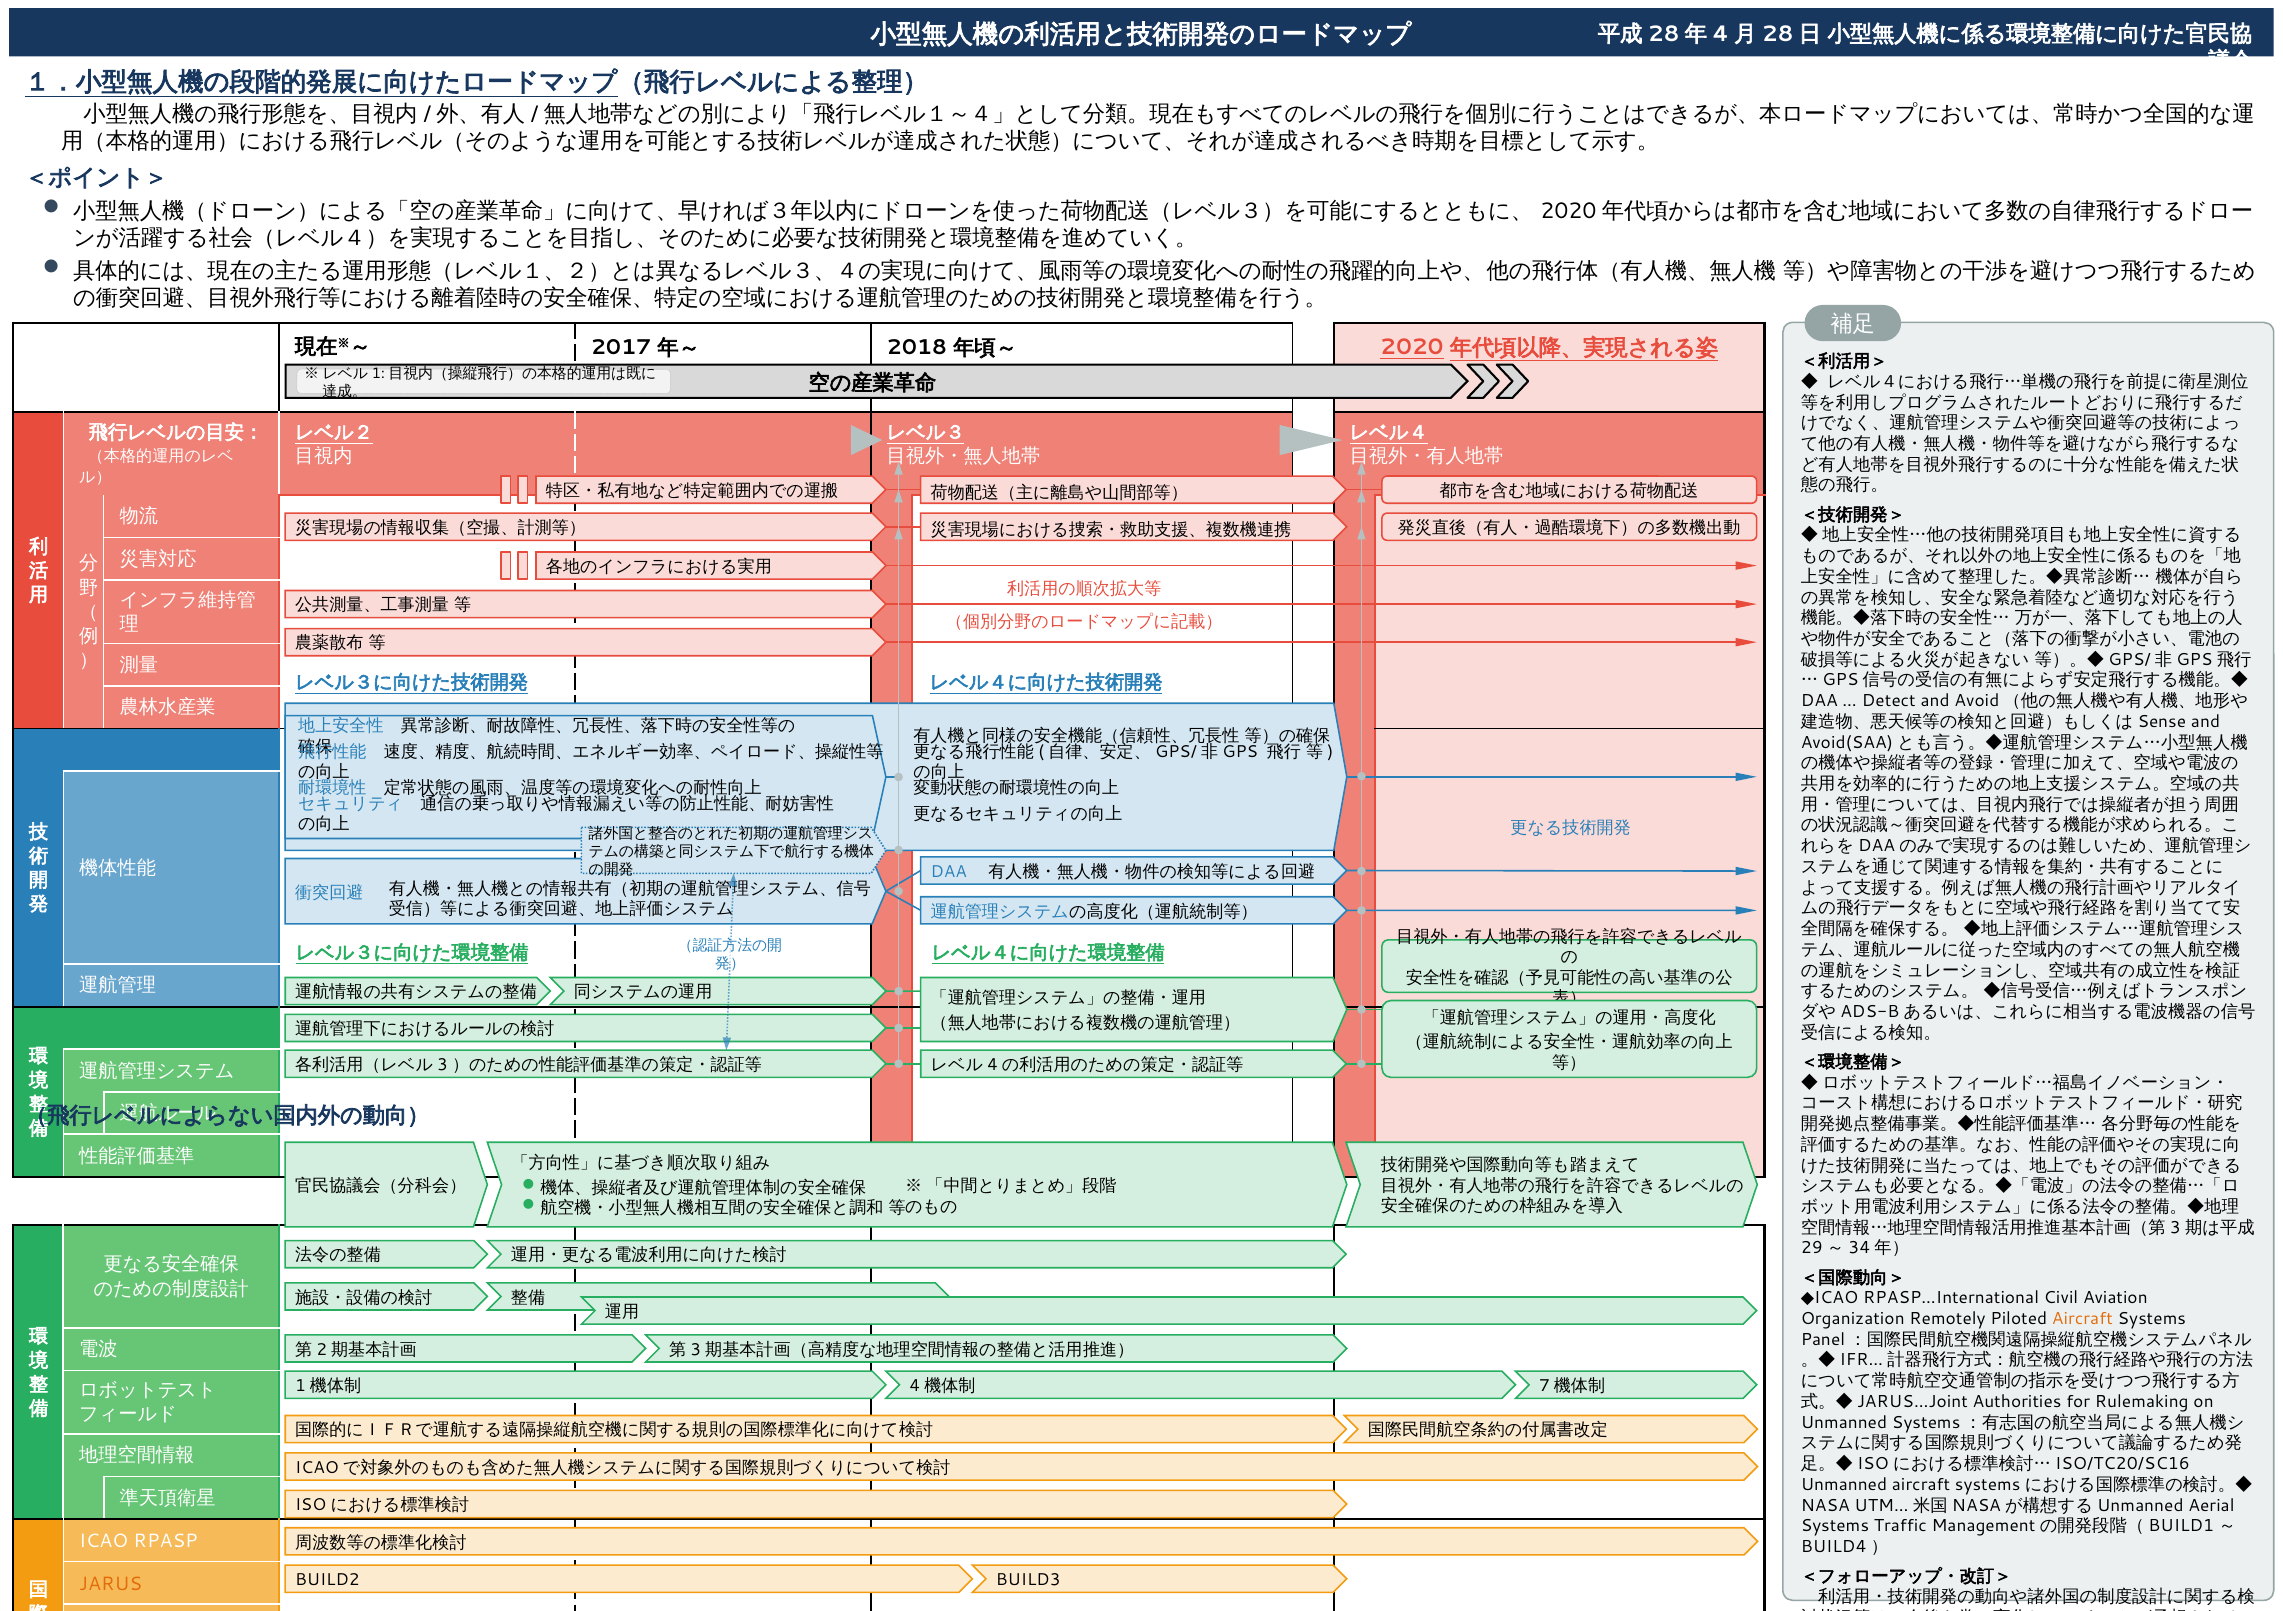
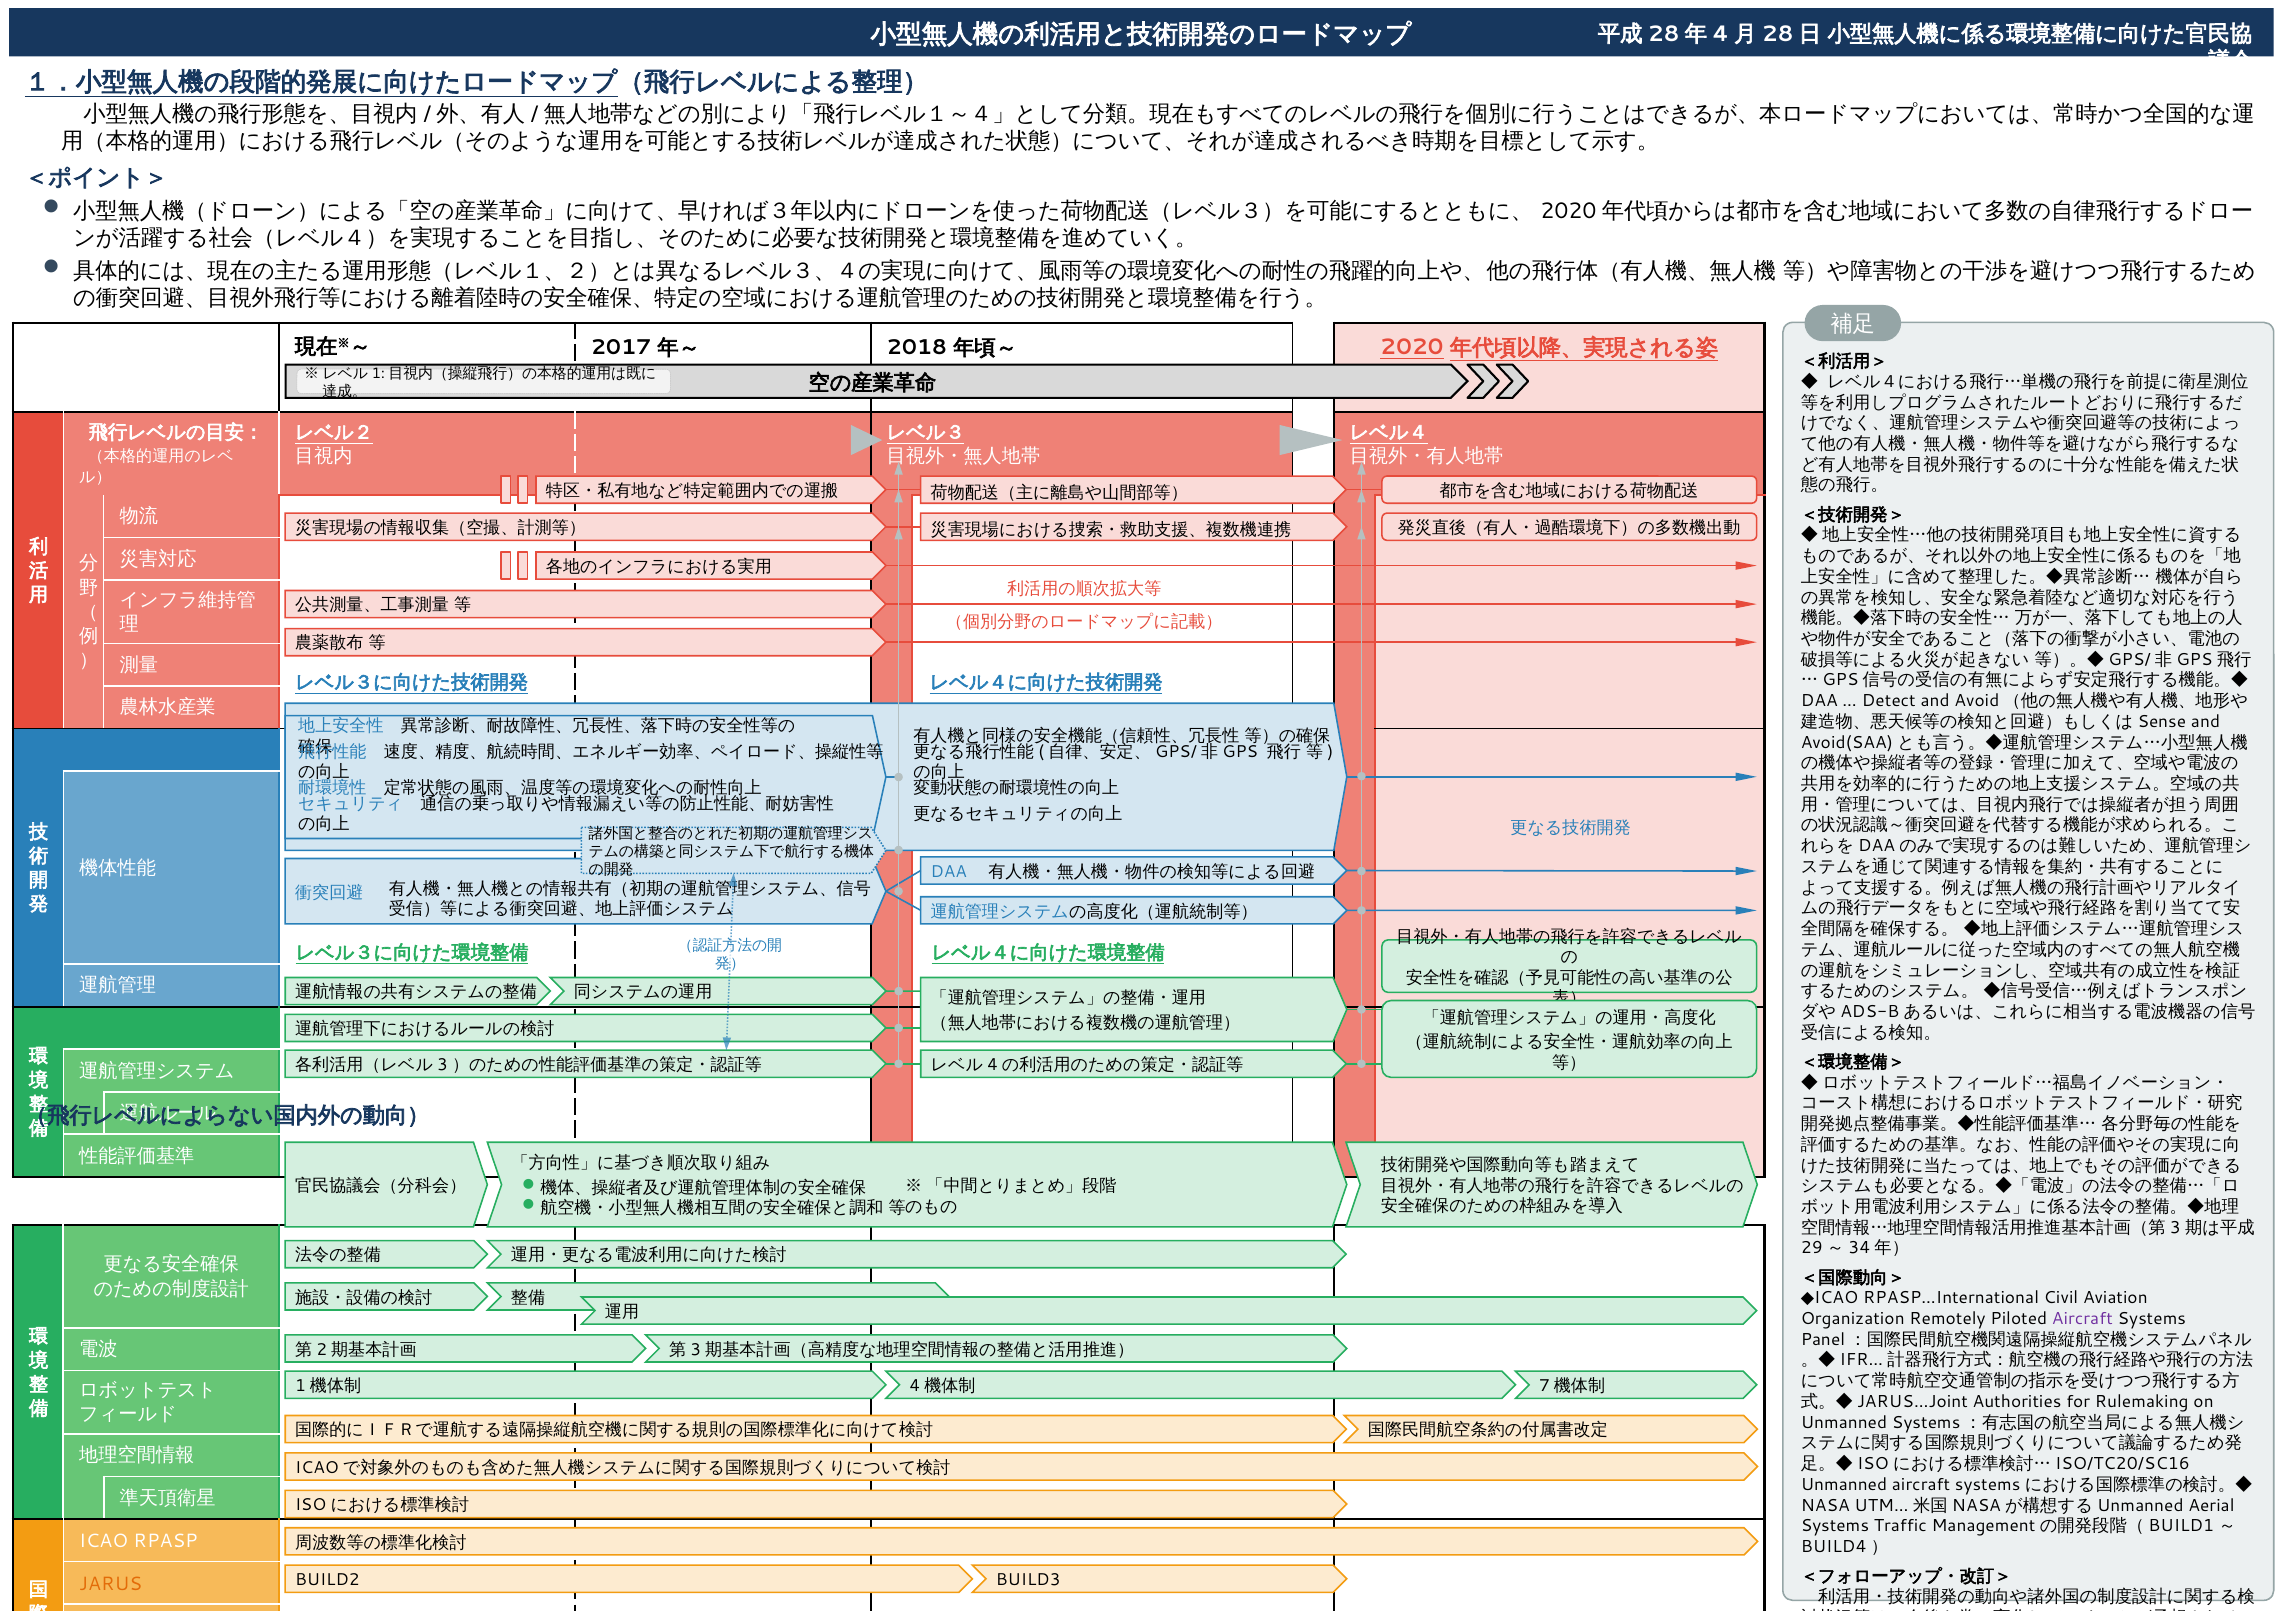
Aircraft colour: orange -> purple (2082, 1319)
